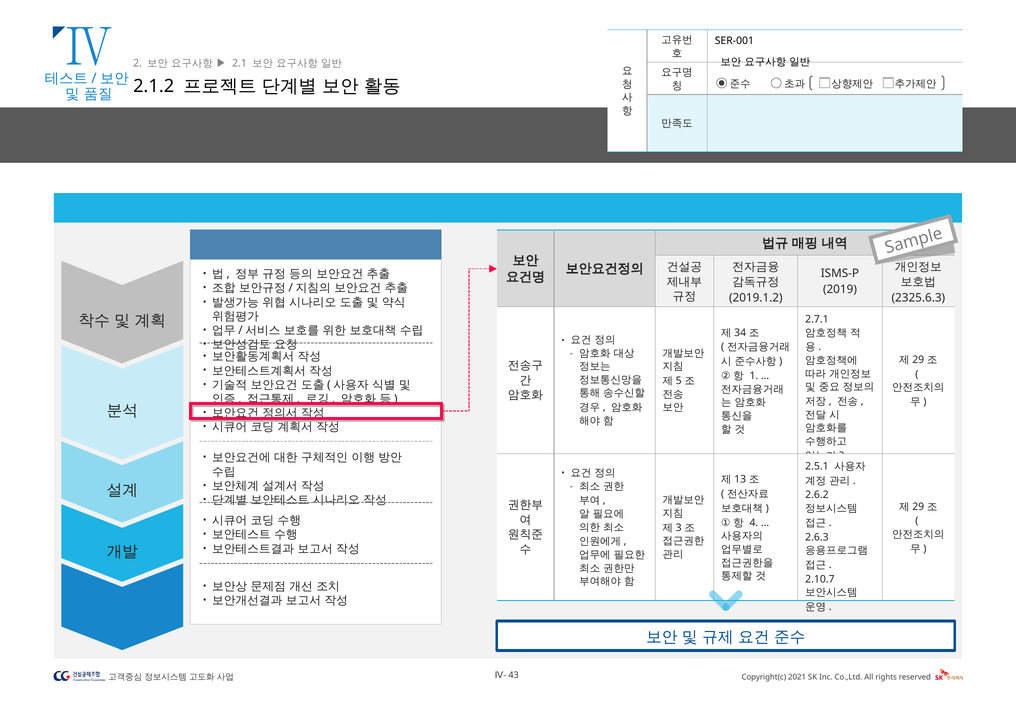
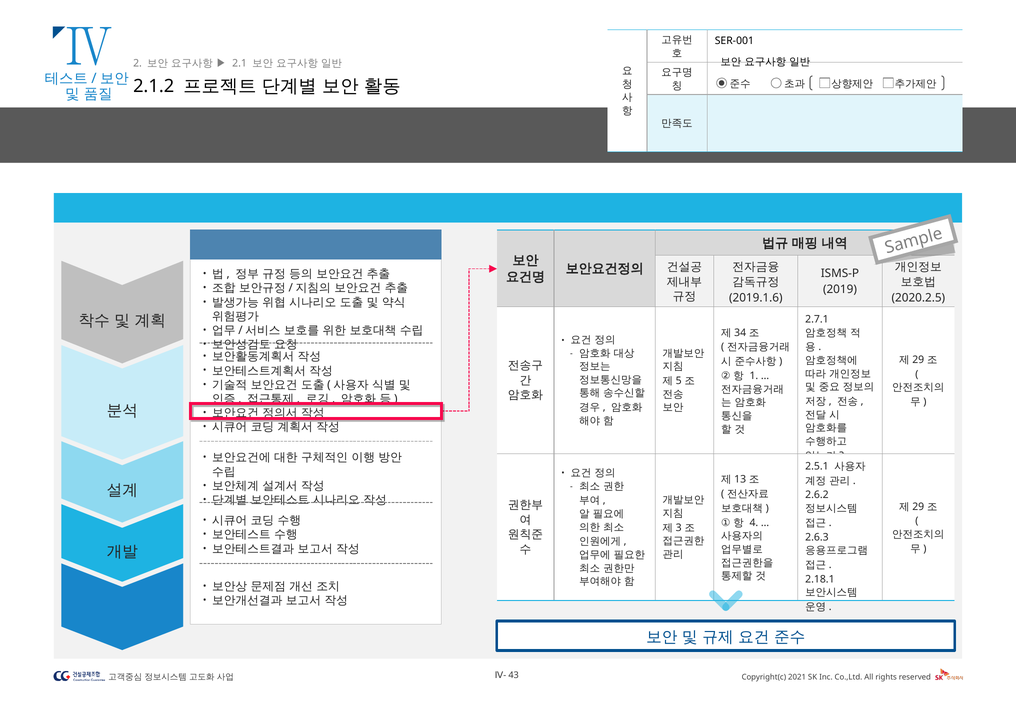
2019.1.2: 2019.1.2 -> 2019.1.6 (756, 298)
2325.6.3: 2325.6.3 -> 2020.2.5 (918, 298)
2.10.7: 2.10.7 -> 2.18.1 (820, 579)
